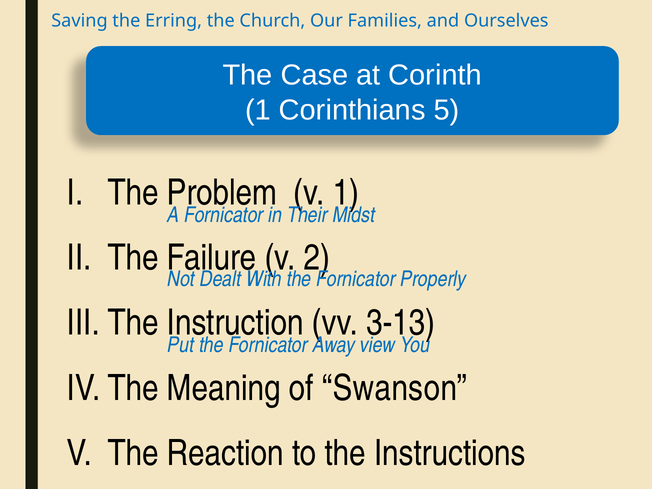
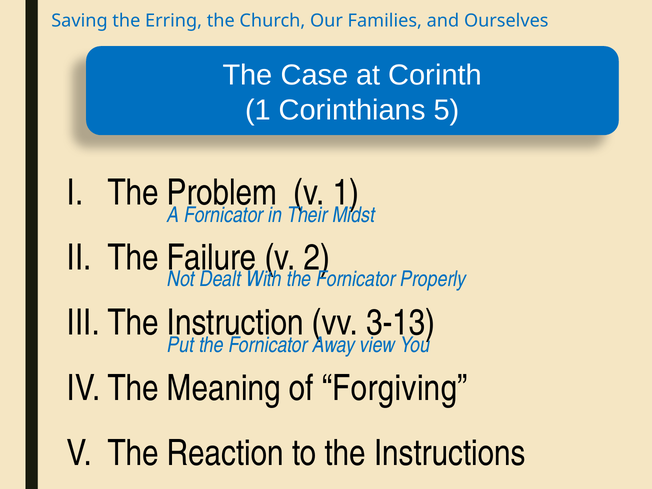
Swanson: Swanson -> Forgiving (395, 388)
